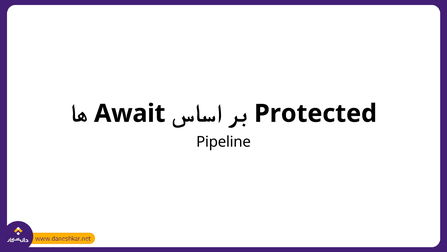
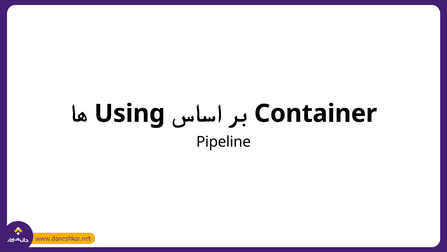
Await: Await -> Using (130, 113)
Protected: Protected -> Container (316, 113)
